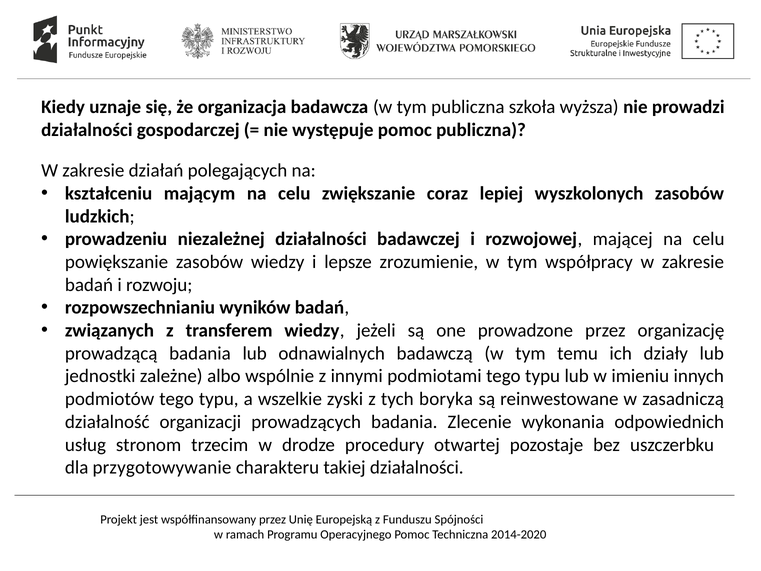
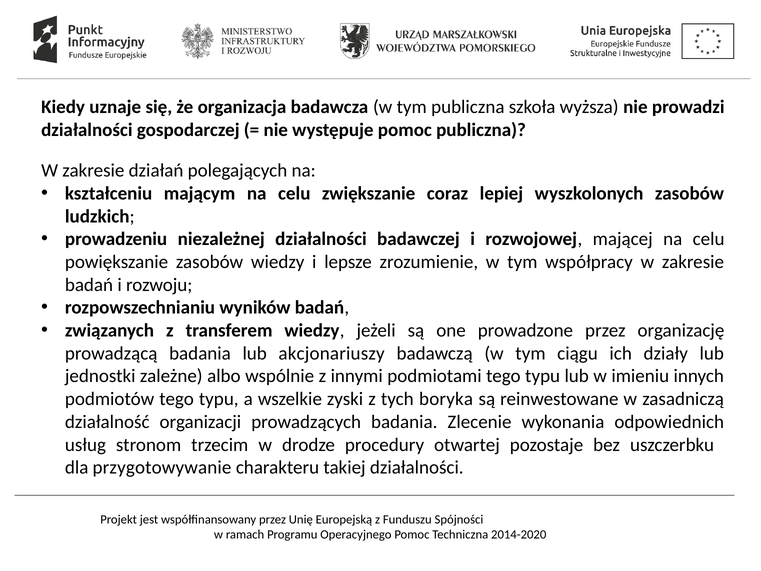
odnawialnych: odnawialnych -> akcjonariuszy (332, 353)
temu: temu -> ciągu (578, 353)
